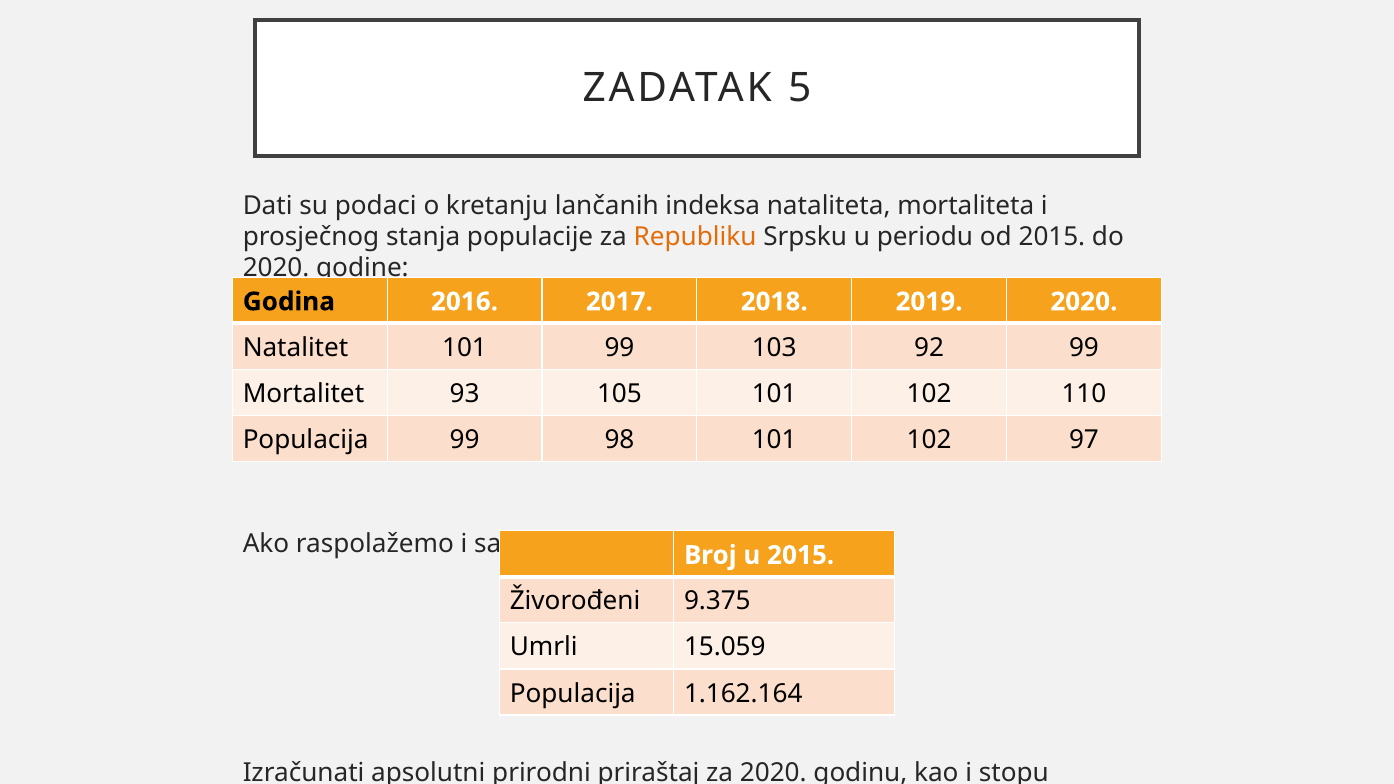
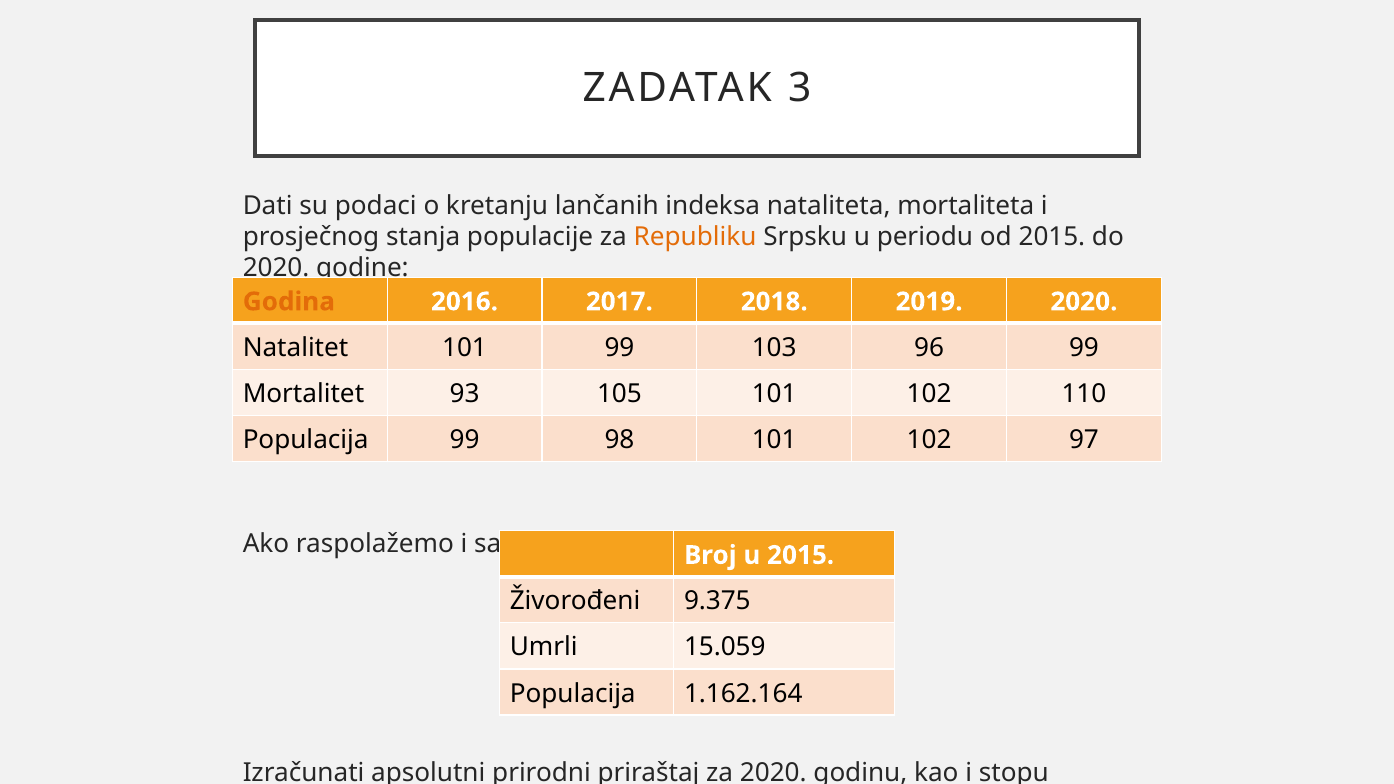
5: 5 -> 3 (800, 88)
Godina colour: black -> orange (289, 302)
92: 92 -> 96 (929, 348)
